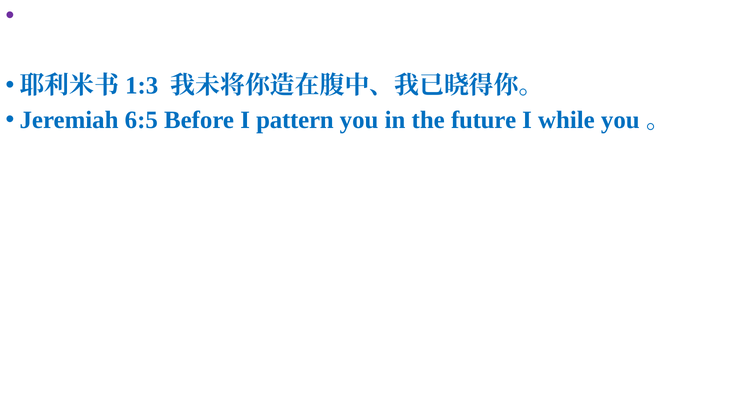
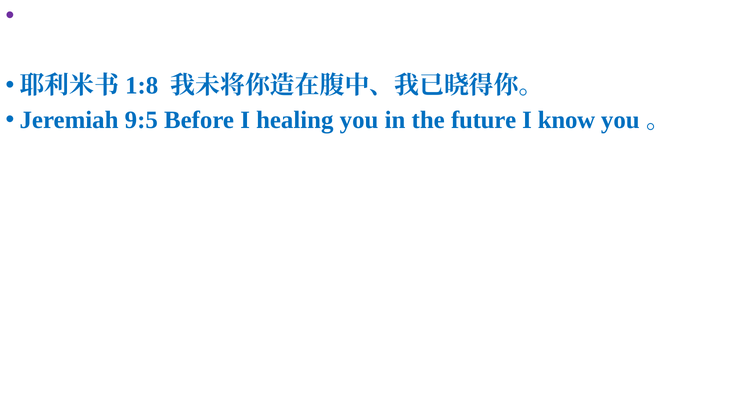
1:3: 1:3 -> 1:8 (142, 85)
6:5: 6:5 -> 9:5 (141, 120)
pattern: pattern -> healing (295, 120)
while: while -> know (567, 120)
